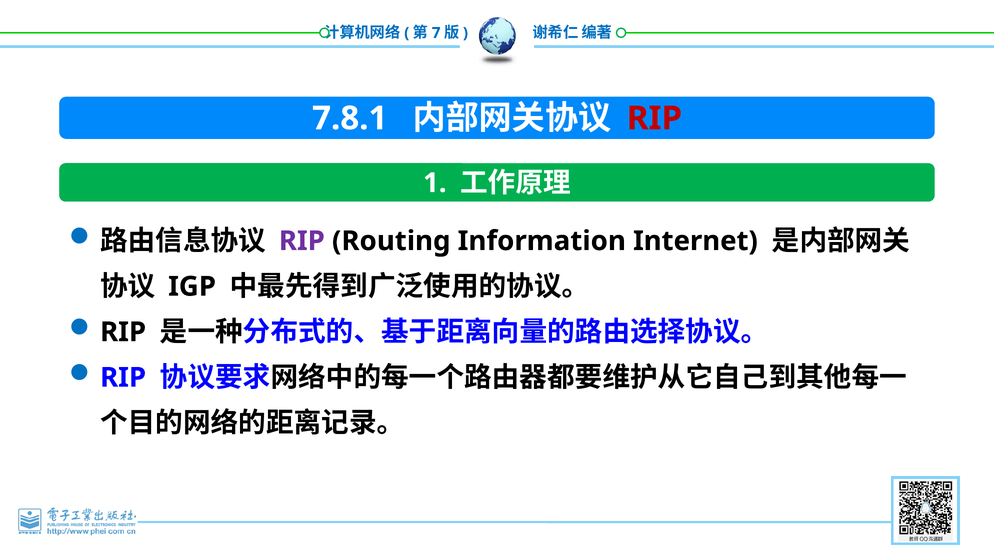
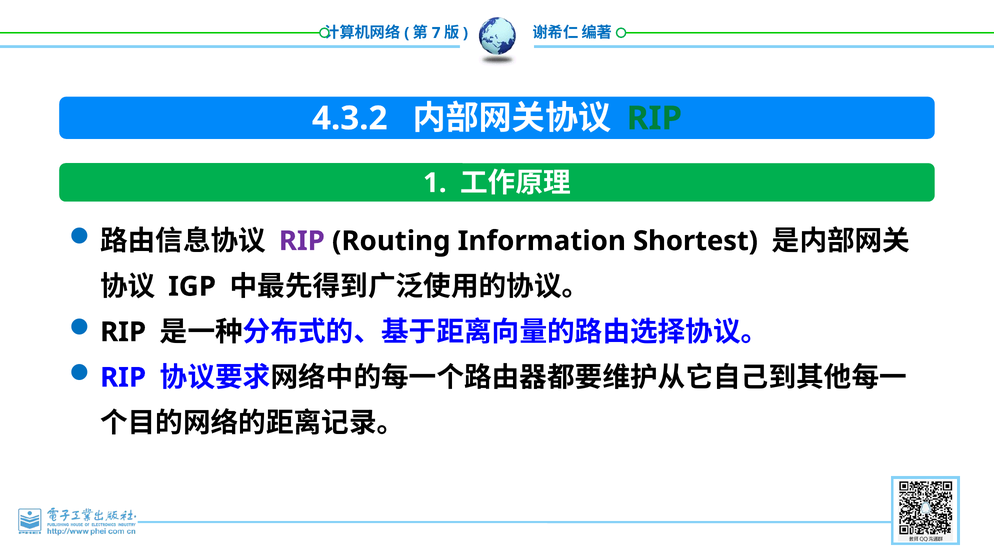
7.8.1: 7.8.1 -> 4.3.2 (350, 118)
RIP colour: red -> green (654, 118)
Internet: Internet -> Shortest (695, 241)
